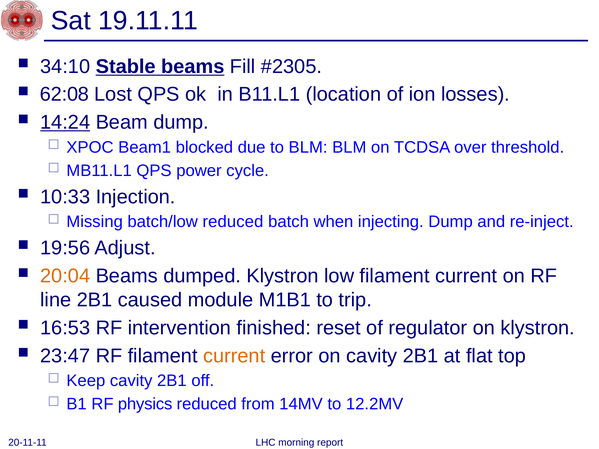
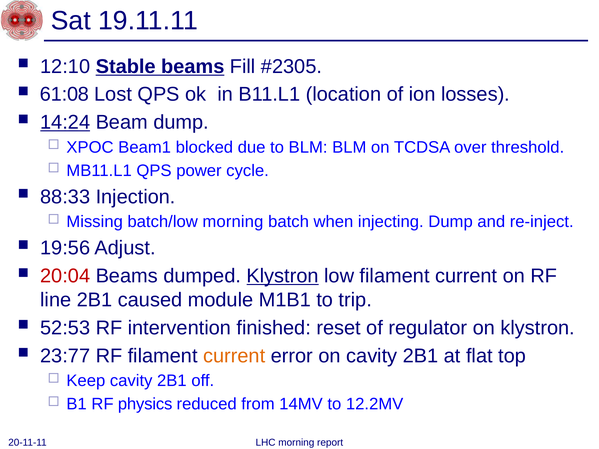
34:10: 34:10 -> 12:10 (65, 66)
62:08: 62:08 -> 61:08 (65, 94)
10:33: 10:33 -> 88:33 (65, 197)
batch/low reduced: reduced -> morning (233, 222)
20:04 colour: orange -> red (65, 276)
Klystron underline: none -> present (283, 276)
16:53: 16:53 -> 52:53 (65, 328)
23:47: 23:47 -> 23:77 (65, 356)
